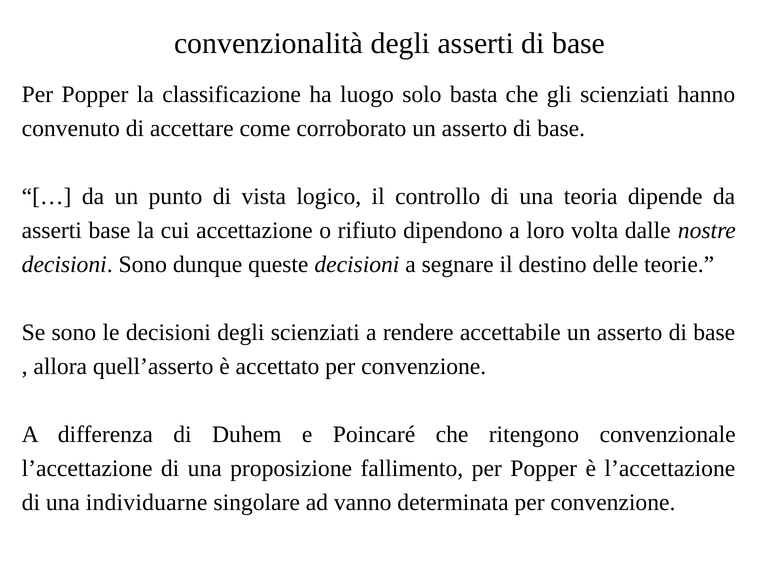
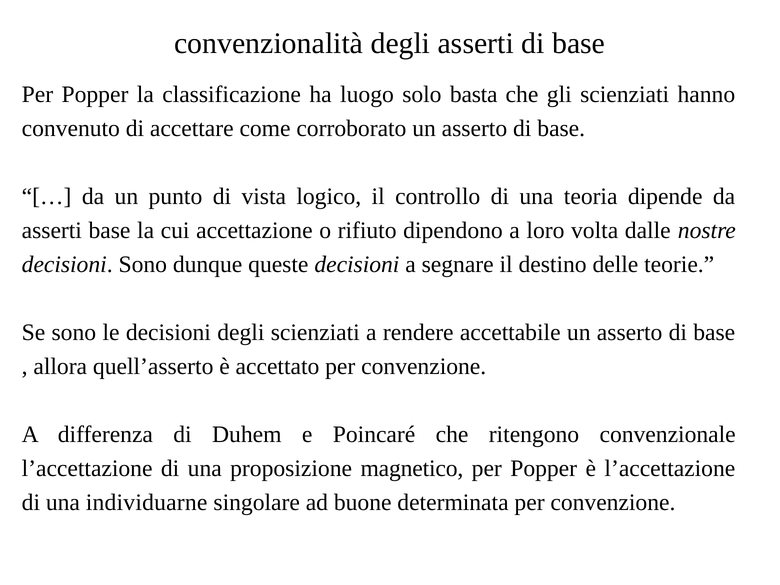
fallimento: fallimento -> magnetico (412, 468)
vanno: vanno -> buone (363, 502)
